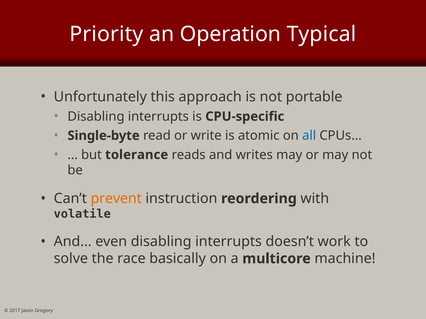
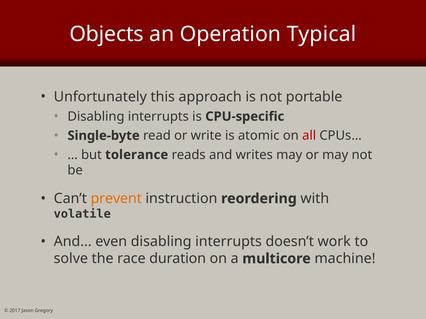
Priority: Priority -> Objects (107, 34)
all colour: blue -> red (309, 136)
basically: basically -> duration (178, 259)
